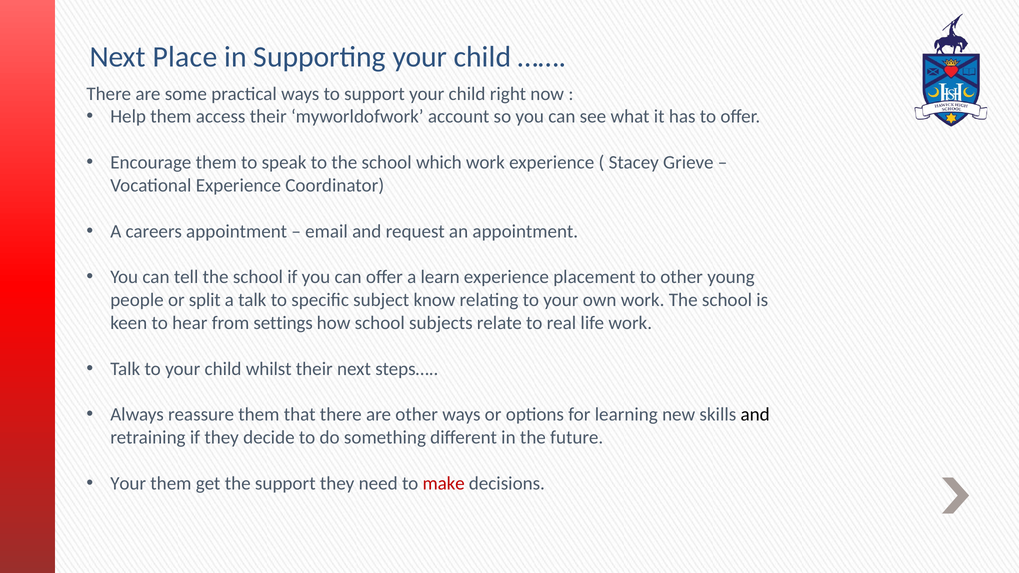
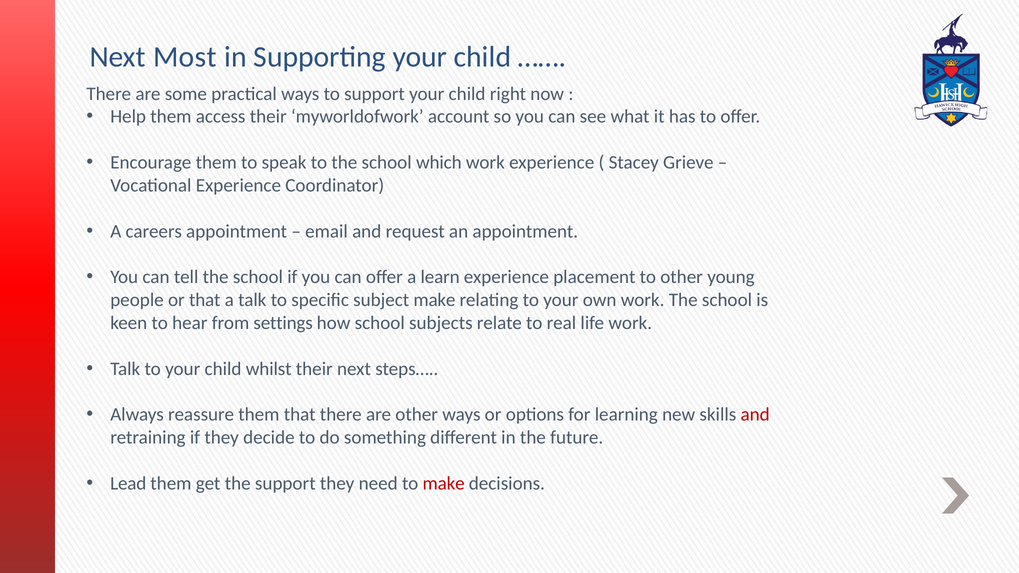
Place: Place -> Most (185, 57)
or split: split -> that (205, 300)
subject know: know -> make (434, 300)
and colour: black -> red (755, 415)
Your: Your -> Lead (128, 484)
